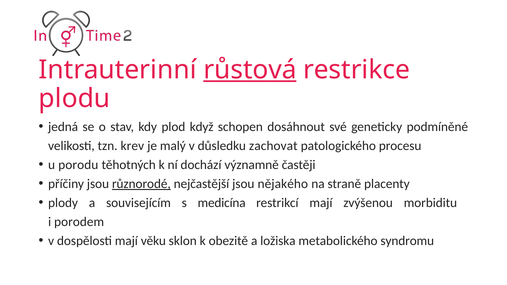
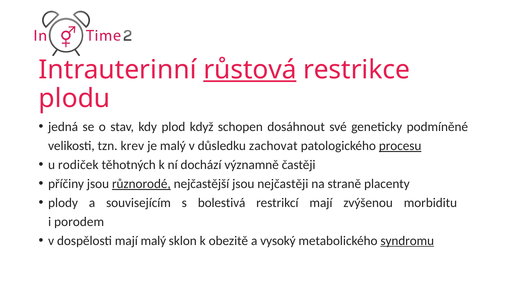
procesu underline: none -> present (400, 146)
porodu: porodu -> rodiček (78, 165)
nějakého: nějakého -> nejčastěji (283, 184)
medicína: medicína -> bolestivá (222, 203)
mají věku: věku -> malý (153, 241)
ložiska: ložiska -> vysoký (278, 241)
syndromu underline: none -> present (407, 241)
